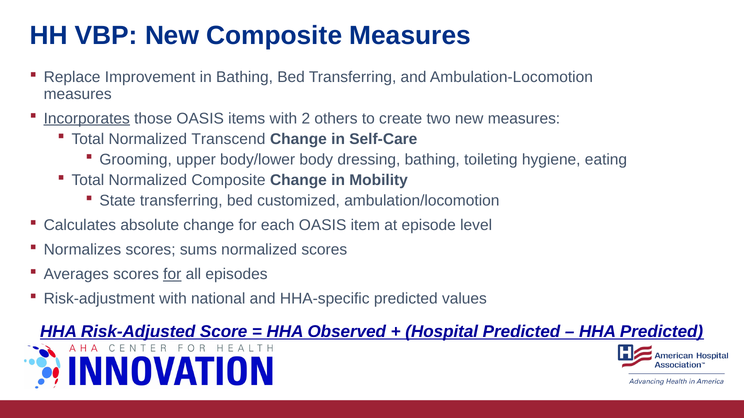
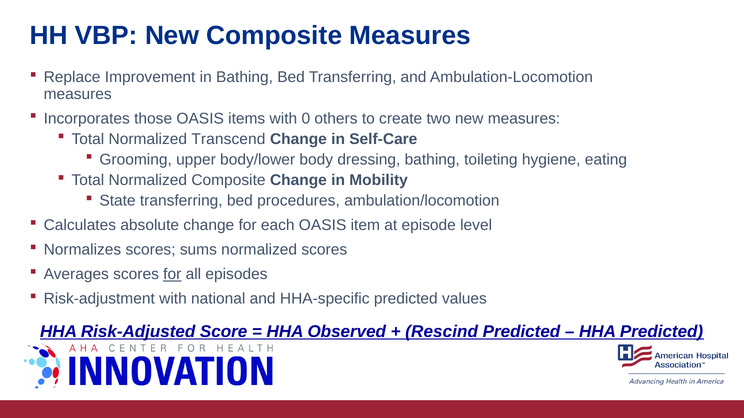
Incorporates underline: present -> none (87, 119)
2: 2 -> 0 (306, 119)
customized: customized -> procedures (298, 201)
Hospital: Hospital -> Rescind (442, 332)
